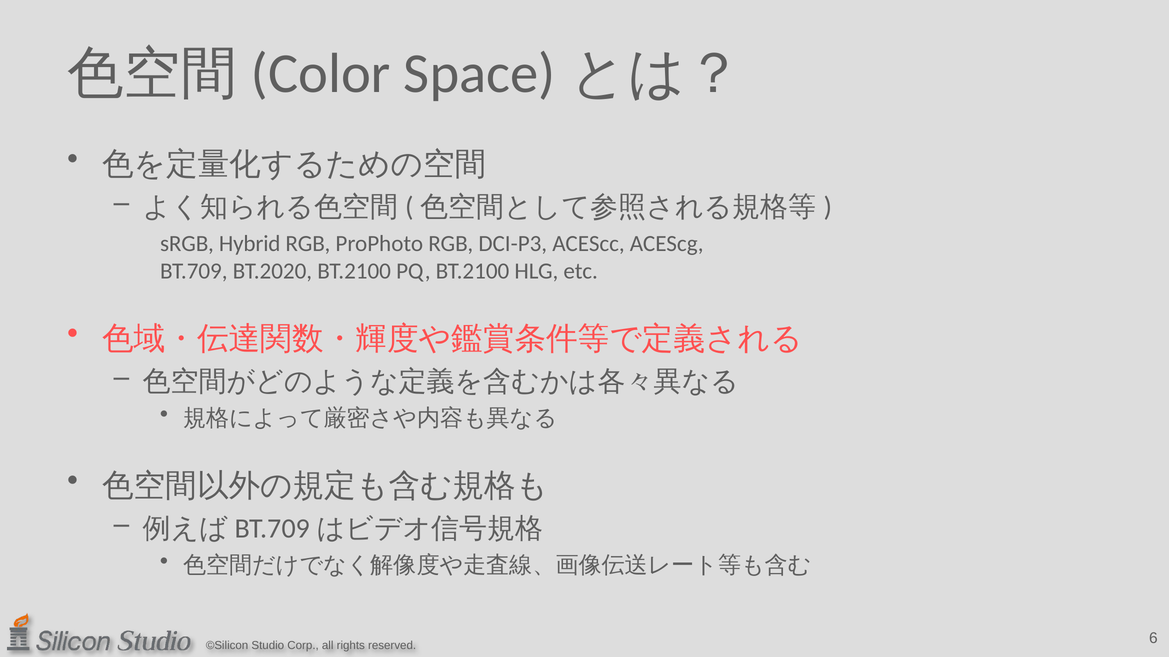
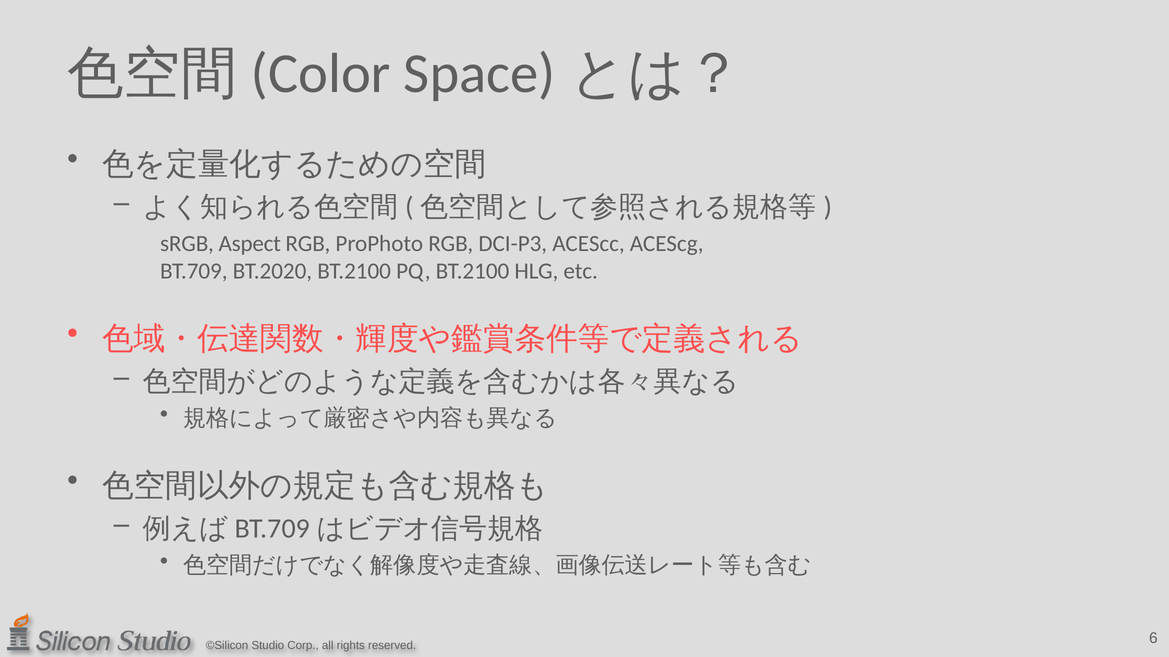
Hybrid: Hybrid -> Aspect (250, 244)
